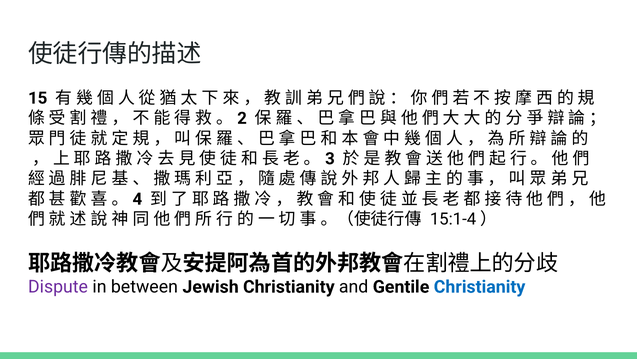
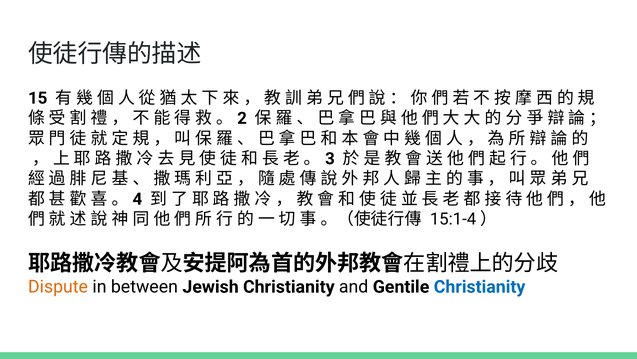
Dispute colour: purple -> orange (58, 286)
